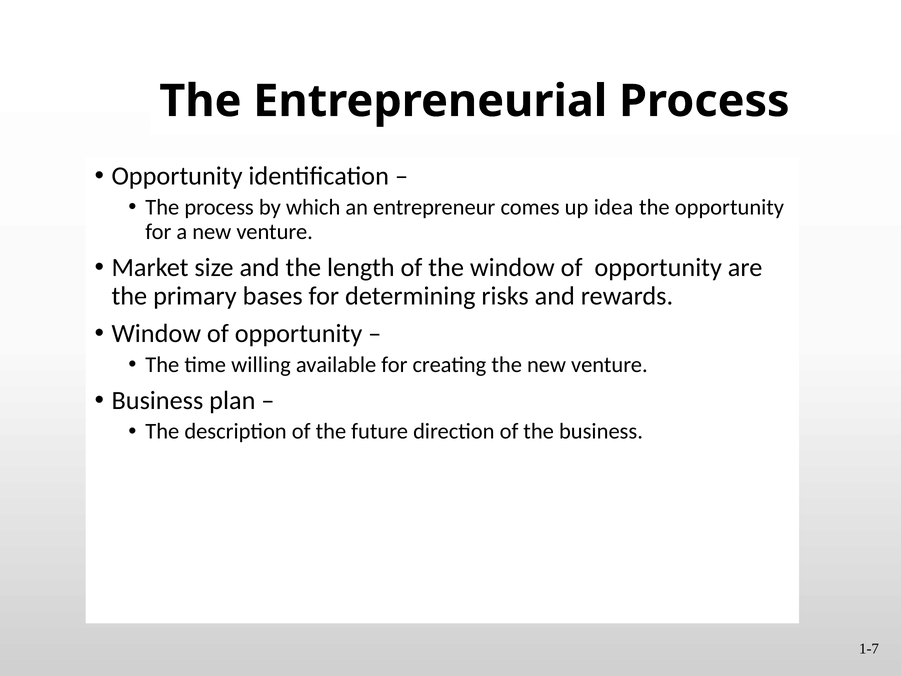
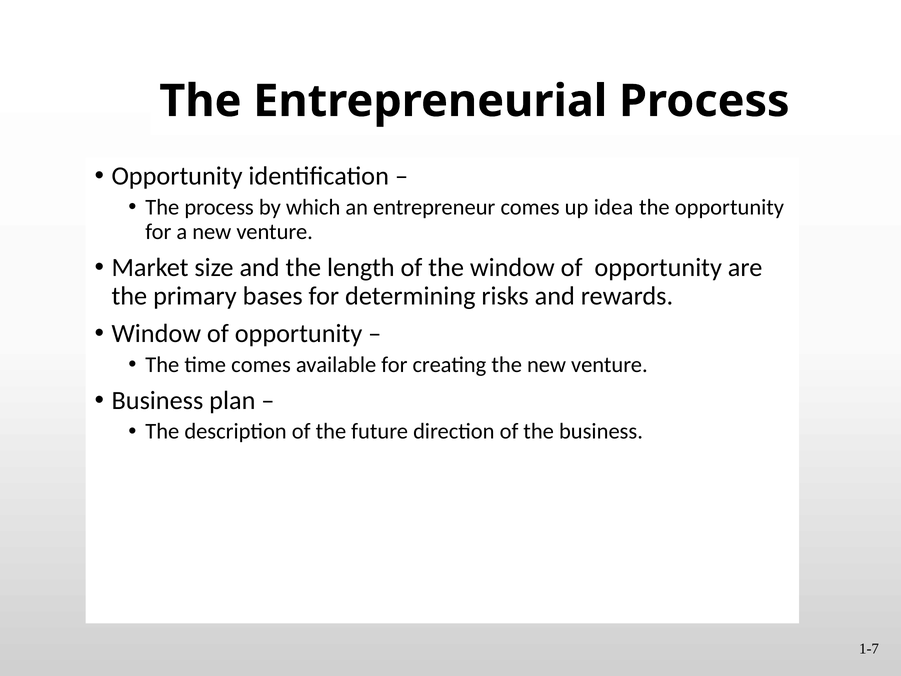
time willing: willing -> comes (261, 365)
